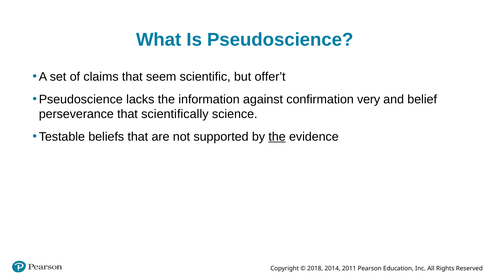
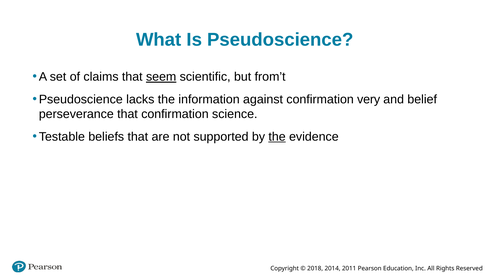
seem underline: none -> present (161, 77)
offer’t: offer’t -> from’t (270, 77)
that scientifically: scientifically -> confirmation (175, 114)
